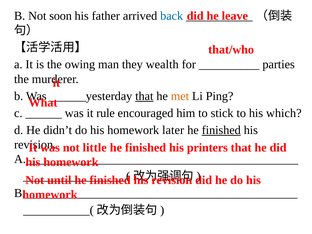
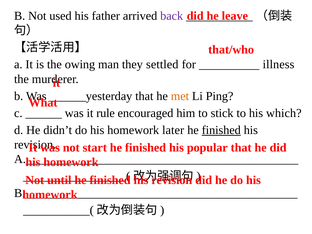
soon: soon -> used (60, 16)
back colour: blue -> purple (172, 16)
wealth: wealth -> settled (162, 64)
parties: parties -> illness (279, 64)
that underline: present -> none (144, 96)
little: little -> start (95, 148)
printers: printers -> popular (207, 148)
